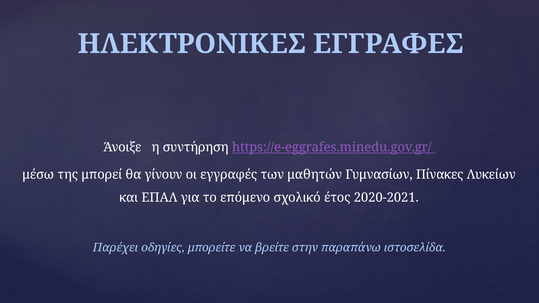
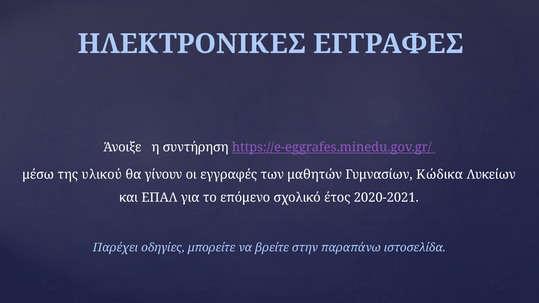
μπορεί: μπορεί -> υλικού (102, 175)
Πίνακες: Πίνακες -> Κώδικα (440, 175)
